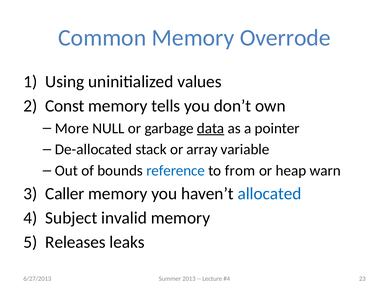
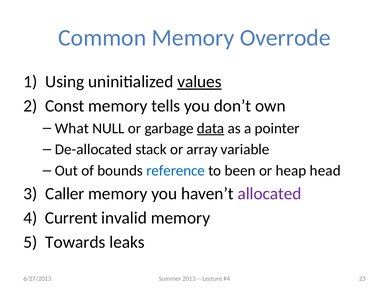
values underline: none -> present (199, 82)
More: More -> What (72, 128)
from: from -> been (240, 170)
warn: warn -> head (325, 170)
allocated colour: blue -> purple (270, 194)
Subject: Subject -> Current (71, 218)
Releases: Releases -> Towards (75, 242)
